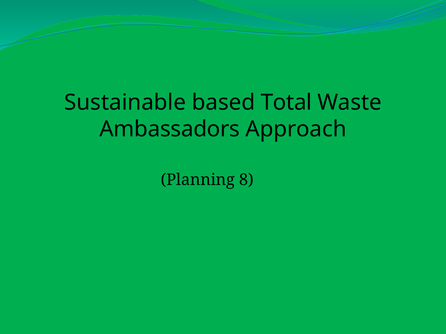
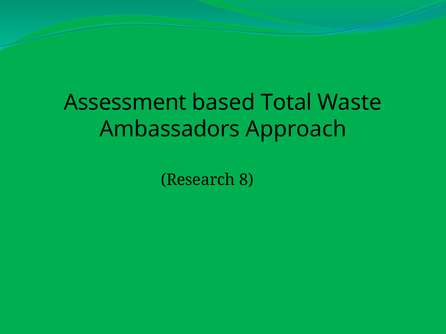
Sustainable: Sustainable -> Assessment (125, 103)
Planning: Planning -> Research (198, 180)
